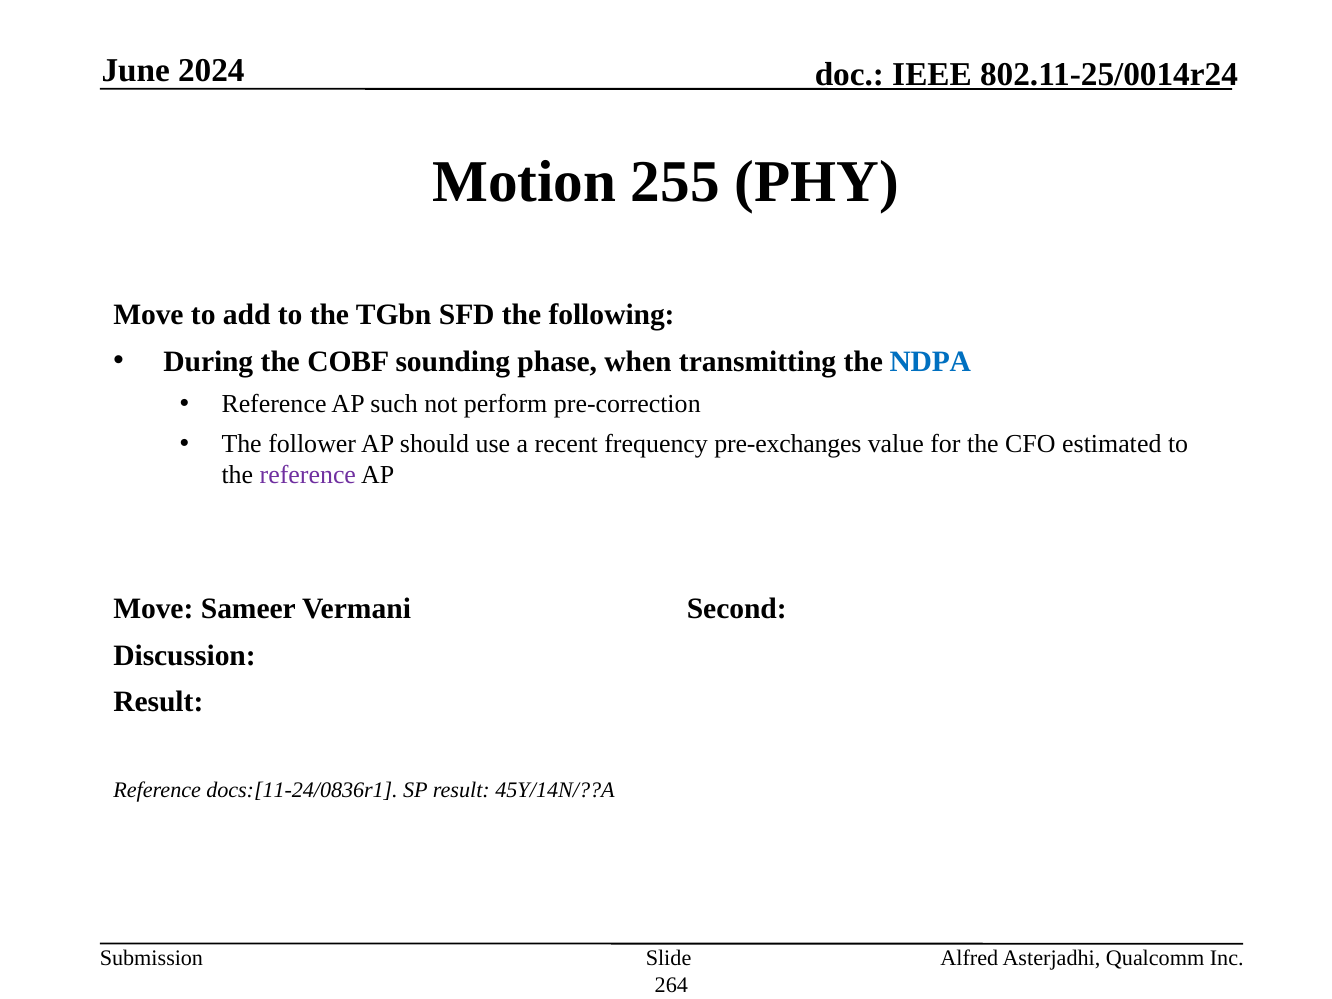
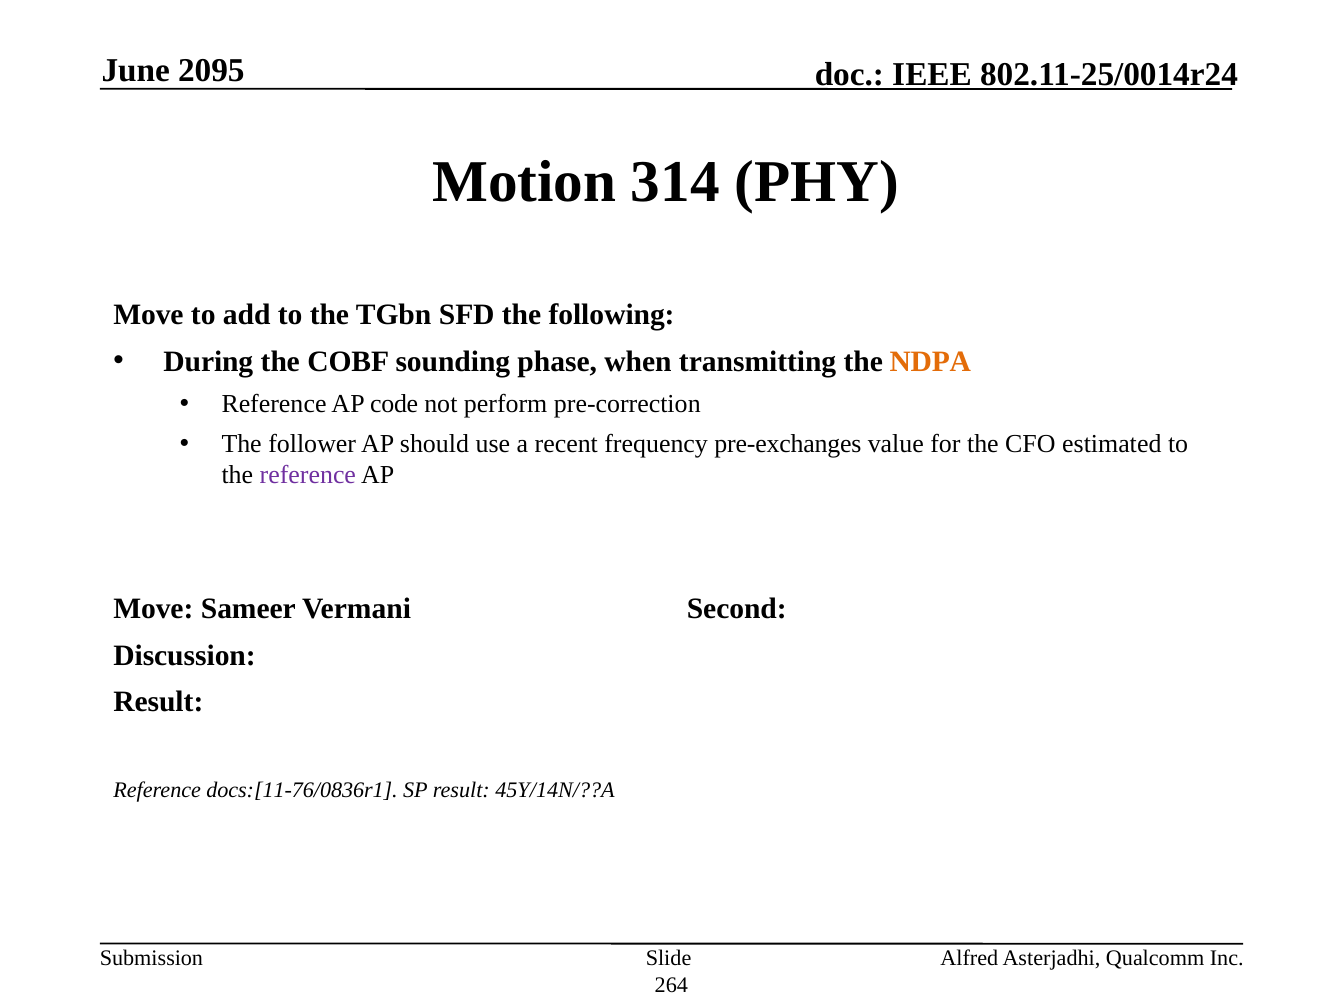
2024: 2024 -> 2095 (211, 71)
255: 255 -> 314 (675, 182)
NDPA colour: blue -> orange (930, 362)
such: such -> code (394, 404)
docs:[11-24/0836r1: docs:[11-24/0836r1 -> docs:[11-76/0836r1 (302, 790)
